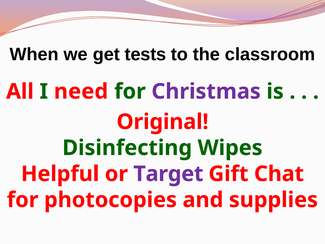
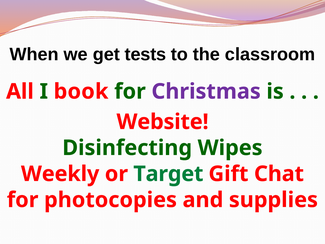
need: need -> book (81, 91)
Original: Original -> Website (163, 122)
Helpful: Helpful -> Weekly (60, 174)
Target colour: purple -> green (168, 174)
